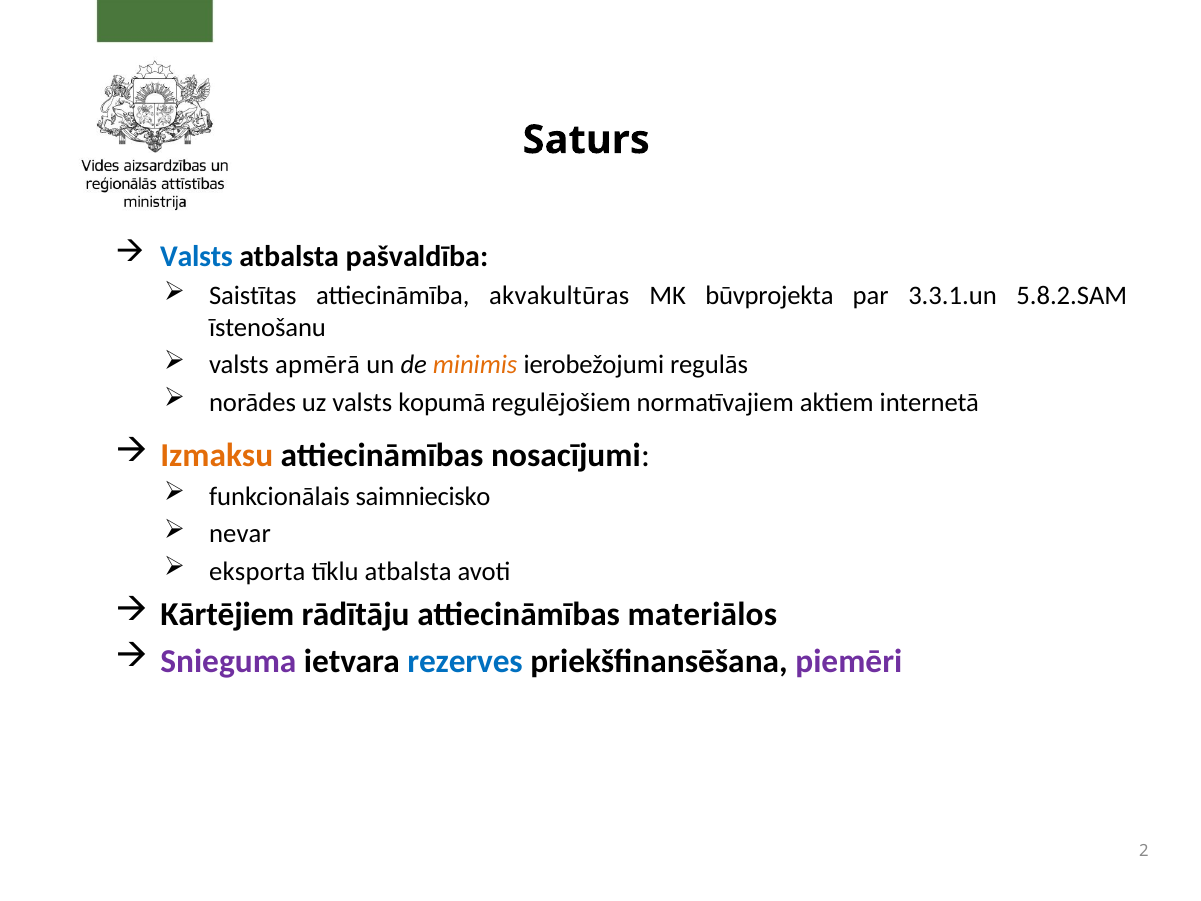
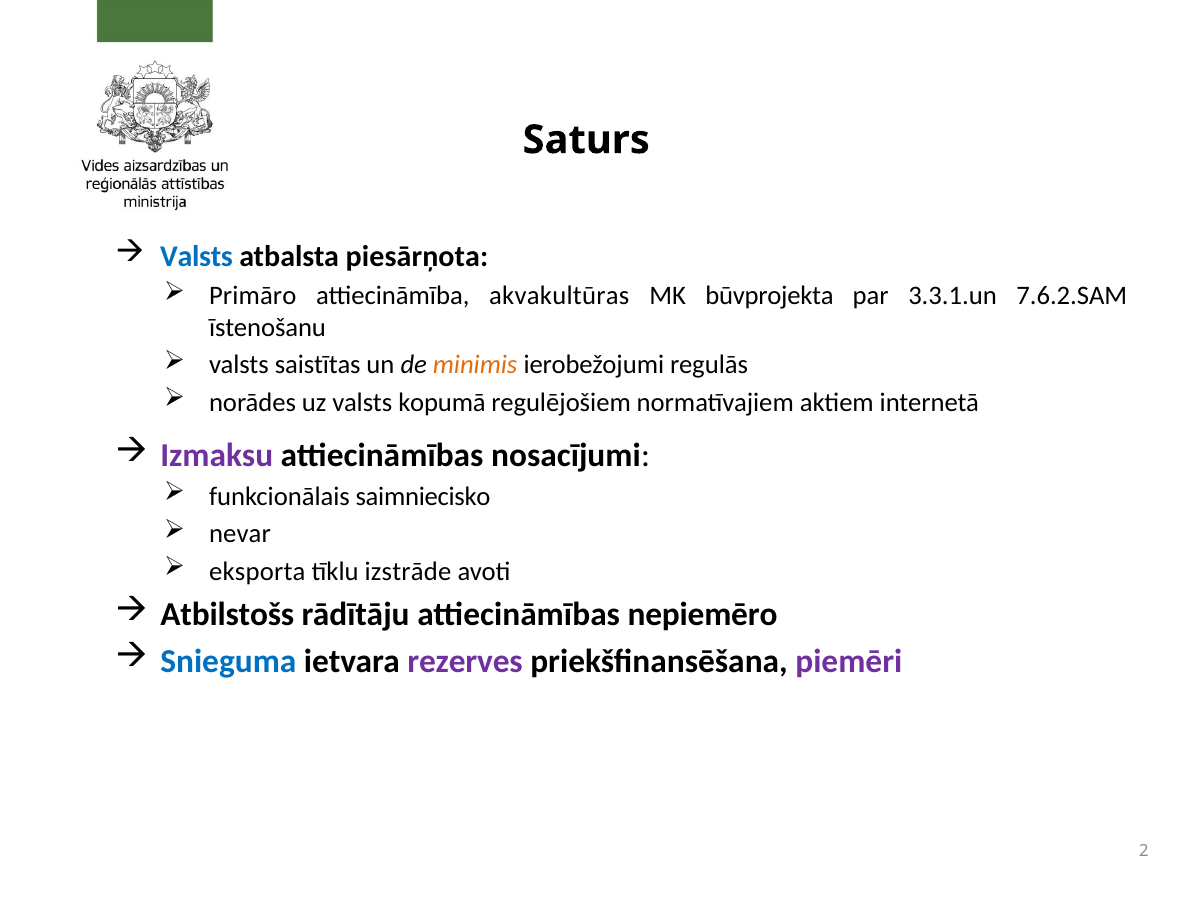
pašvaldība: pašvaldība -> piesārņota (417, 256)
Saistītas: Saistītas -> Primāro (253, 296)
5.8.2.SAM: 5.8.2.SAM -> 7.6.2.SAM (1072, 296)
apmērā: apmērā -> saistītas (318, 365)
Izmaksu colour: orange -> purple (217, 455)
tīklu atbalsta: atbalsta -> izstrāde (408, 571)
Kārtējiem: Kārtējiem -> Atbilstošs (227, 614)
materiālos: materiālos -> nepiemēro (703, 614)
Snieguma colour: purple -> blue (228, 661)
rezerves colour: blue -> purple (465, 661)
